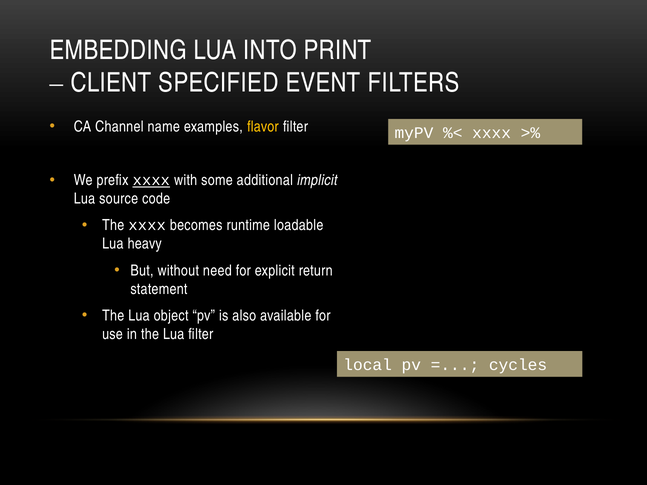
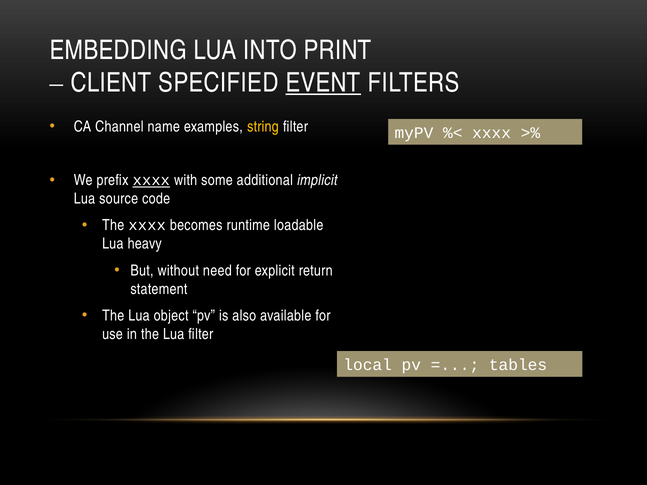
EVENT underline: none -> present (323, 83)
flavor: flavor -> string (263, 127)
cycles: cycles -> tables (518, 365)
